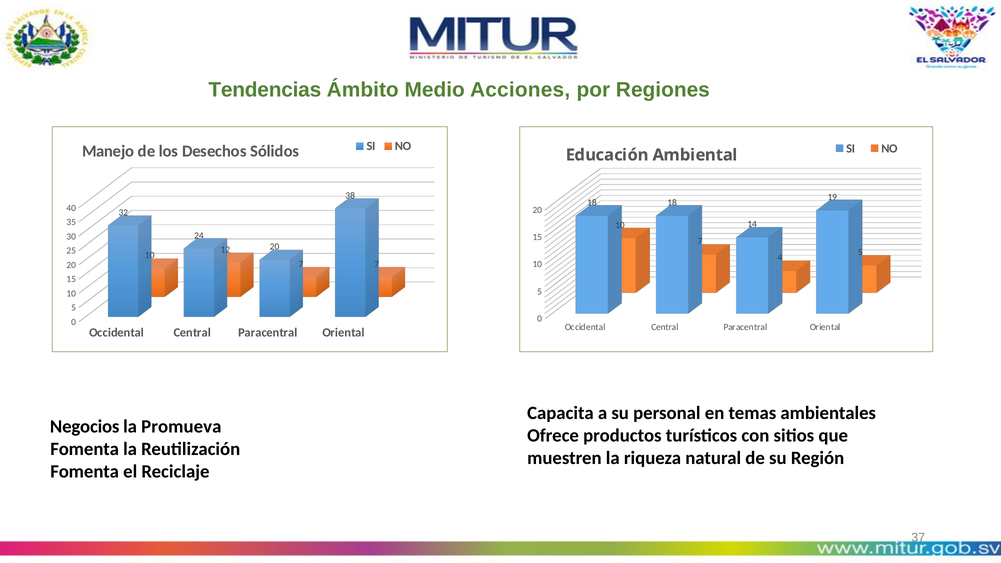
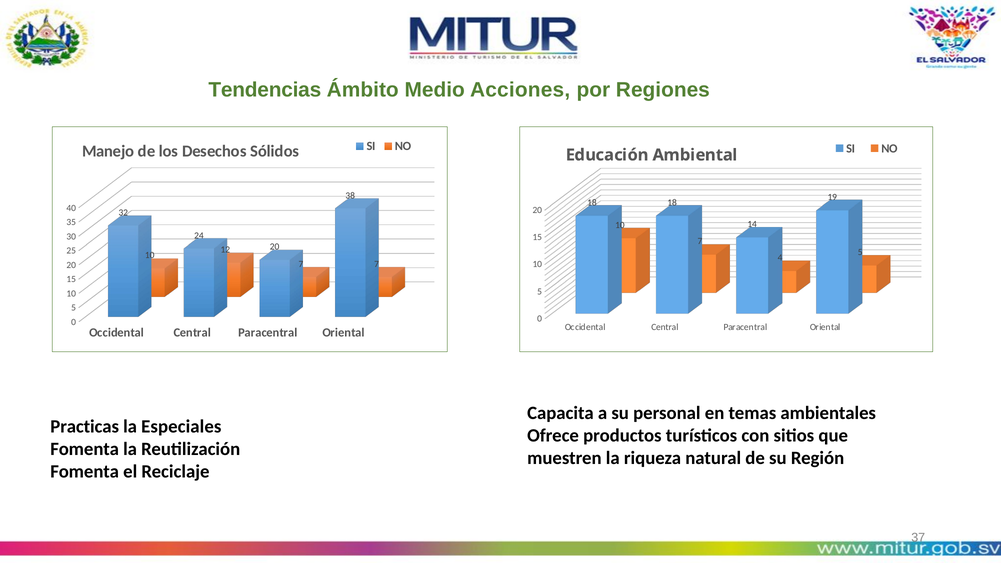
Negocios: Negocios -> Practicas (85, 427)
Promueva: Promueva -> Especiales (181, 427)
